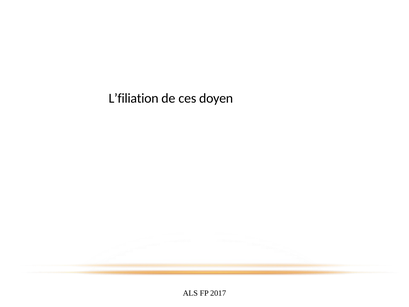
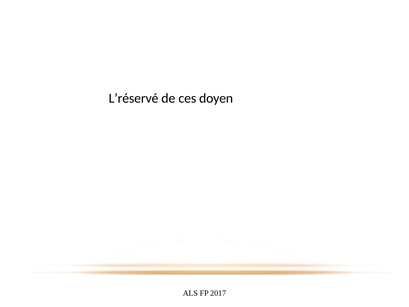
L’filiation: L’filiation -> L’réservé (134, 98)
